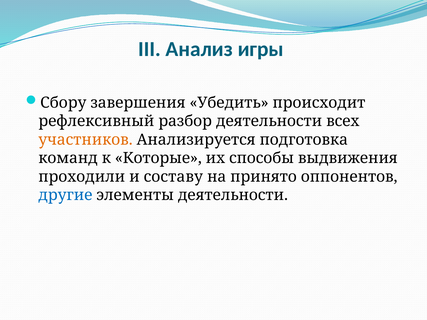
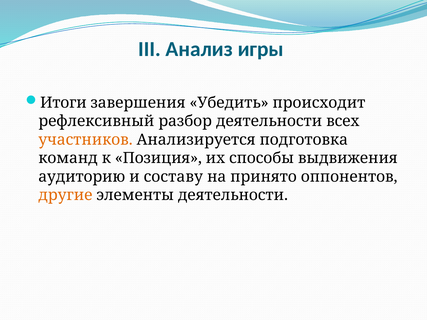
Сбору: Сбору -> Итоги (63, 103)
Которые: Которые -> Позиция (158, 158)
проходили: проходили -> аудиторию (82, 177)
другие colour: blue -> orange (65, 195)
